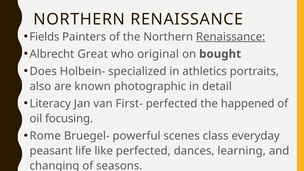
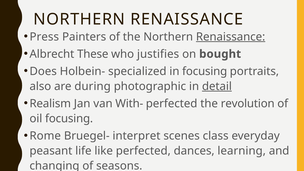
Fields: Fields -> Press (44, 37)
Great: Great -> These (93, 54)
original: original -> justifies (158, 54)
in athletics: athletics -> focusing (205, 71)
known: known -> during (93, 86)
detail underline: none -> present (217, 86)
Literacy: Literacy -> Realism (50, 104)
First-: First- -> With- (129, 104)
happened: happened -> revolution (248, 104)
powerful: powerful -> interpret (137, 136)
